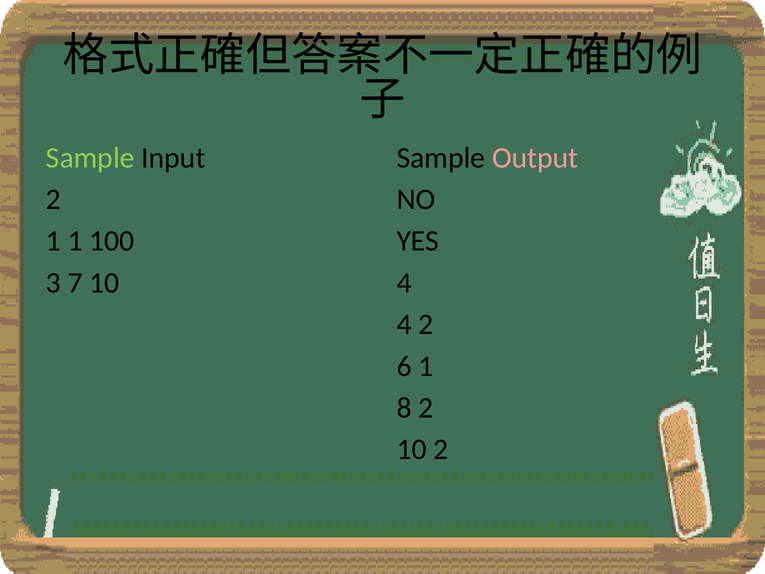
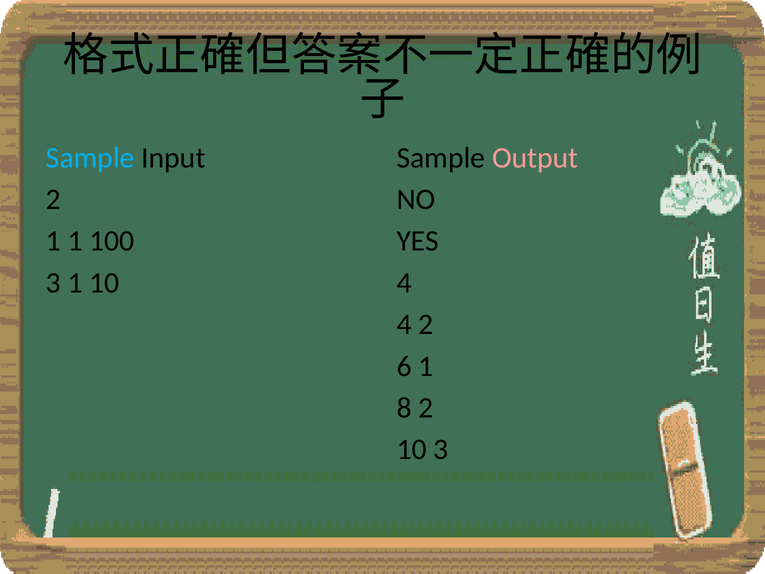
Sample colour: light green -> light blue (90, 158)
3 7: 7 -> 1 (75, 283)
10 2: 2 -> 3 (441, 449)
